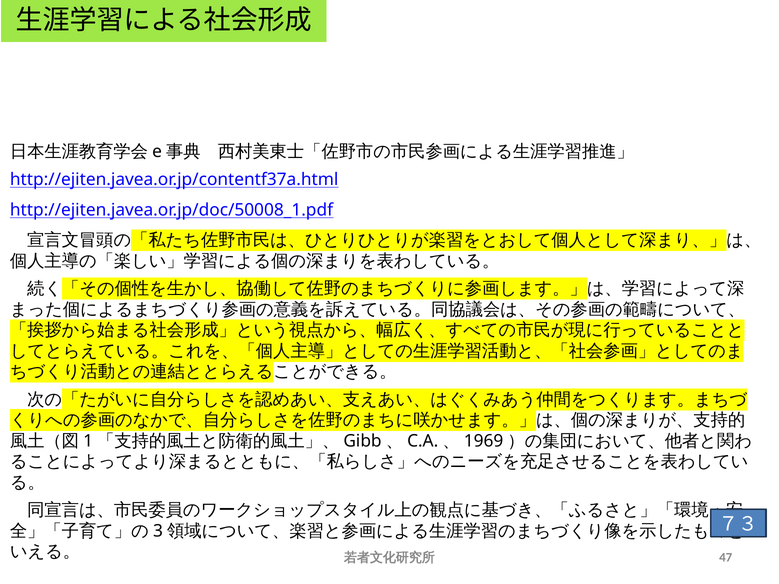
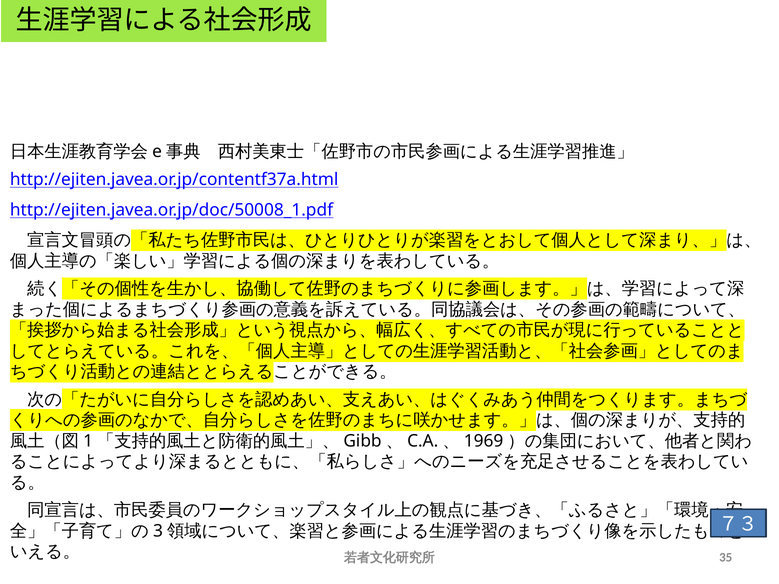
47: 47 -> 35 (726, 558)
